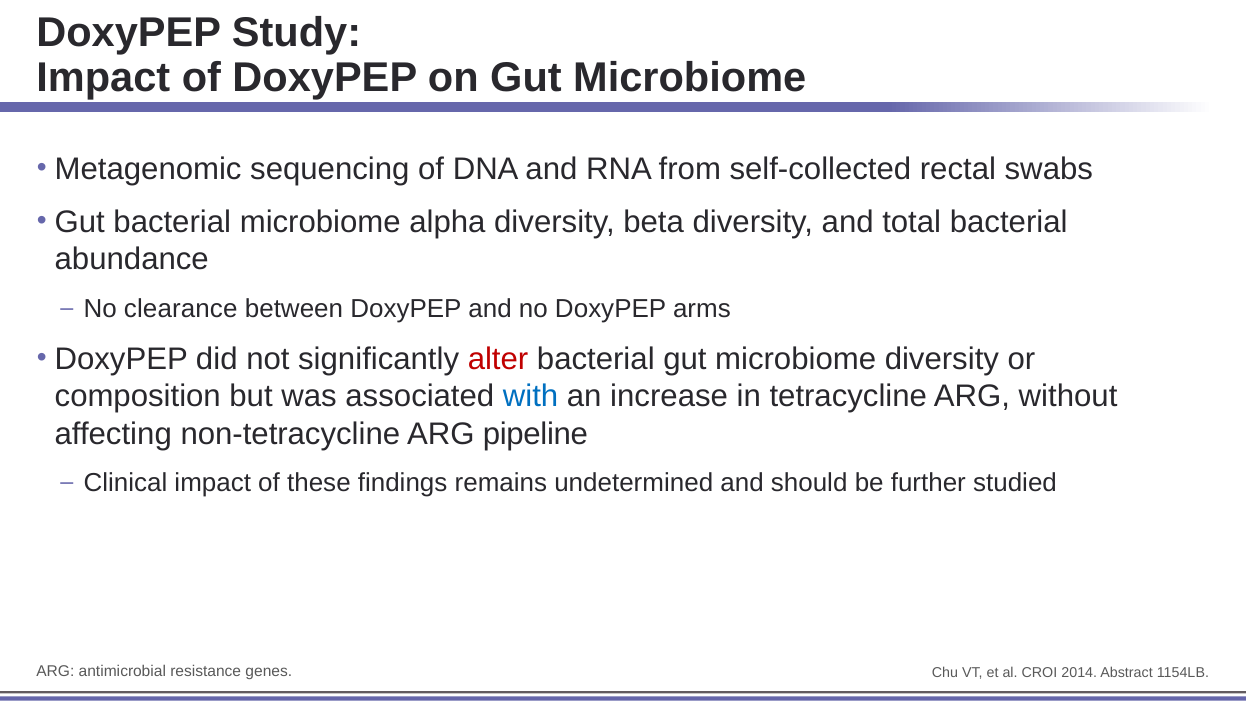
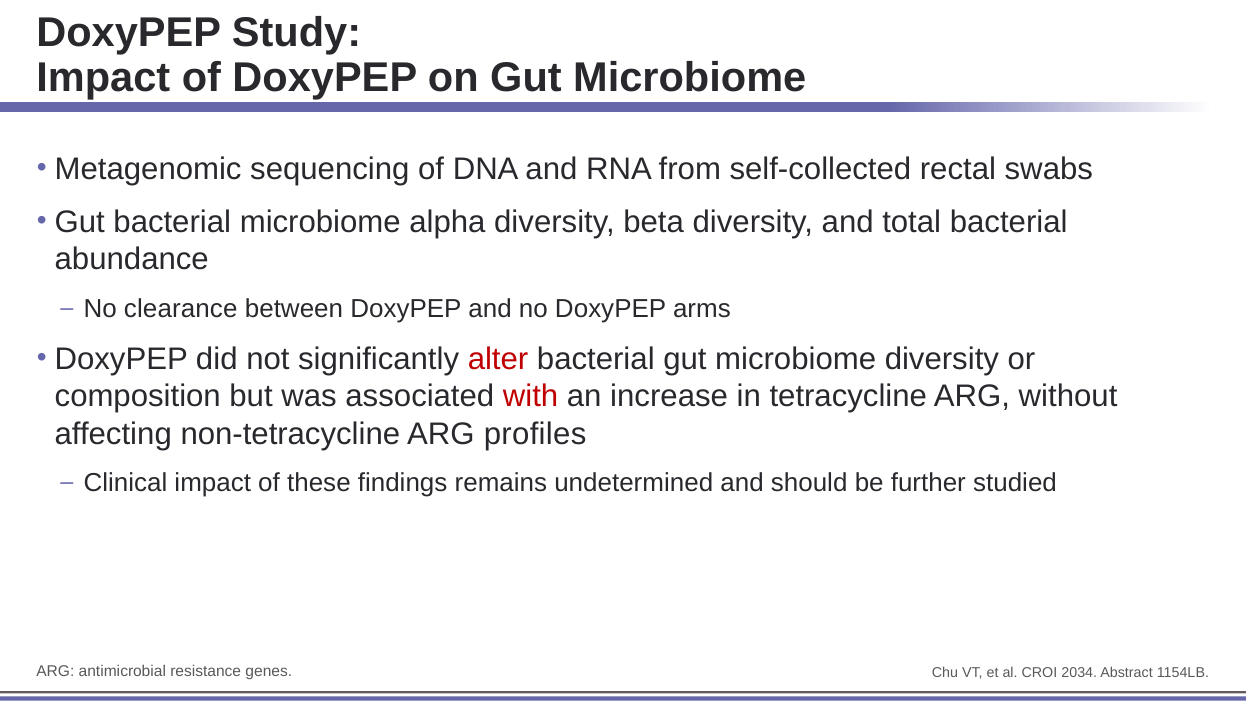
with colour: blue -> red (531, 396)
pipeline: pipeline -> profiles (535, 434)
2014: 2014 -> 2034 (1079, 672)
